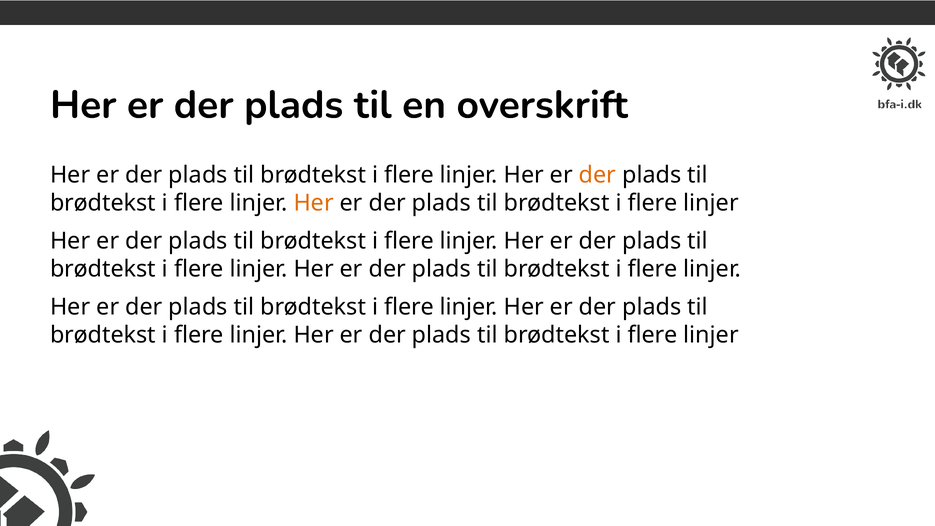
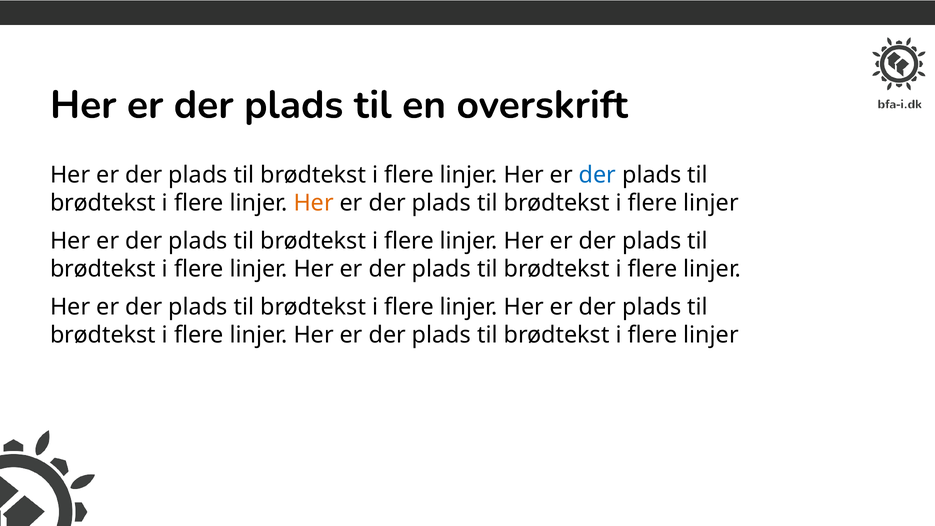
der colour: orange -> blue (597, 175)
